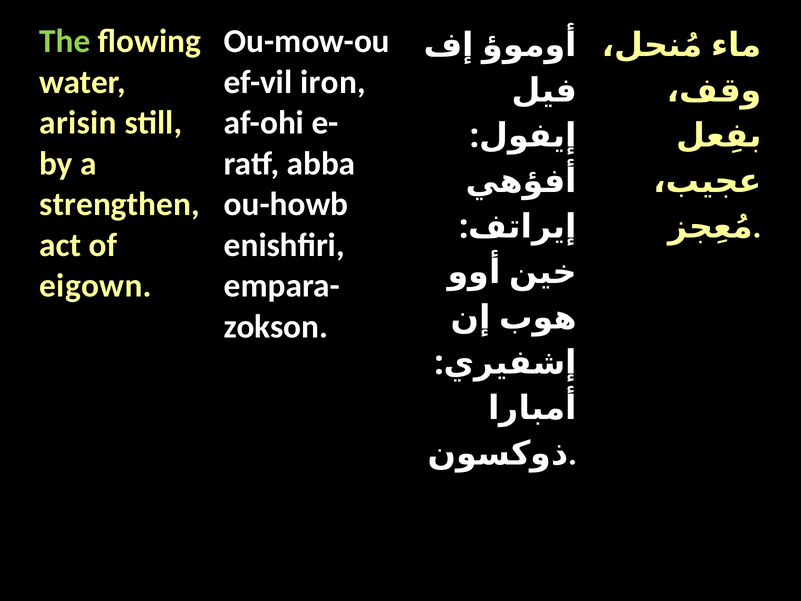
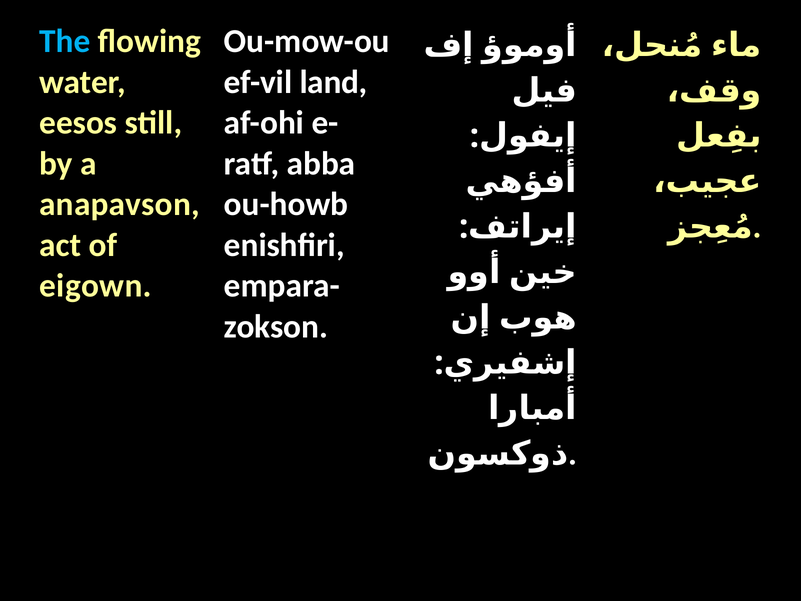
The colour: light green -> light blue (65, 41)
iron: iron -> land (333, 82)
arisin: arisin -> eesos (78, 123)
strengthen: strengthen -> anapavson (119, 204)
